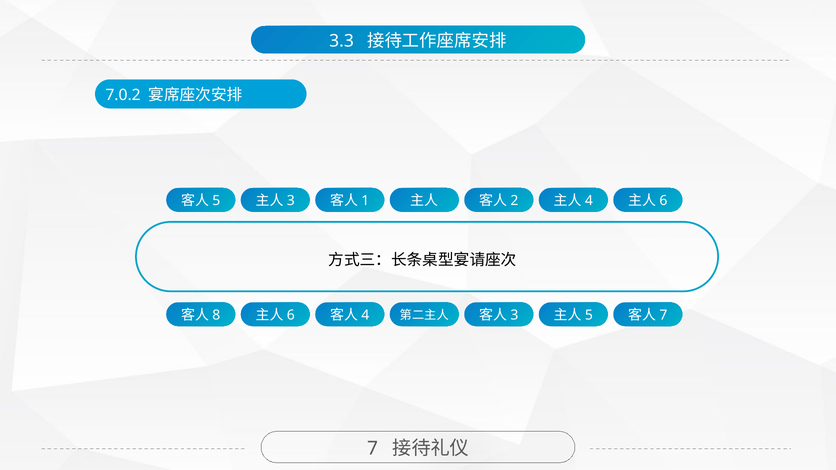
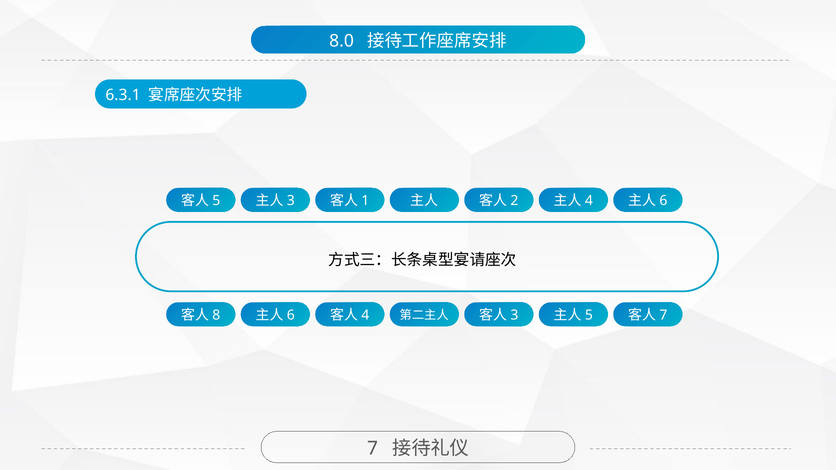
3.3: 3.3 -> 8.0 (342, 41)
7.0.2: 7.0.2 -> 6.3.1 (123, 95)
